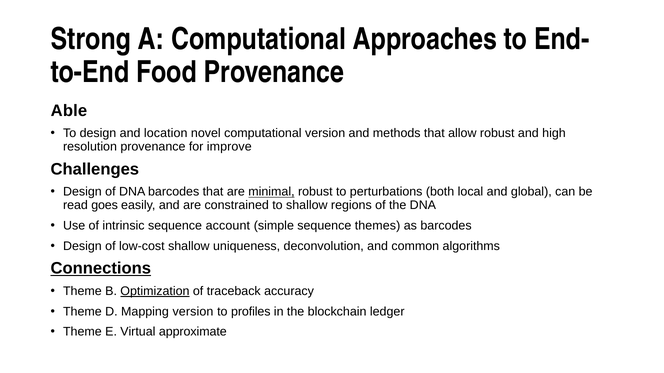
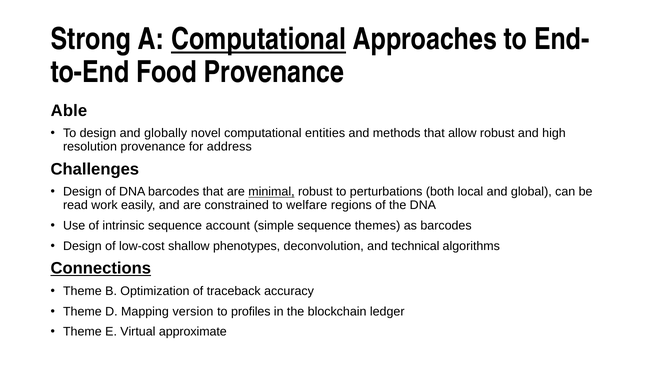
Computational underline: none -> present (259, 39)
location: location -> globally (166, 133)
computational version: version -> entities (325, 133)
improve: improve -> address (229, 147)
goes: goes -> work (105, 206)
to shallow: shallow -> welfare (307, 206)
uniqueness: uniqueness -> phenotypes (247, 246)
common: common -> technical (415, 246)
Optimization underline: present -> none (155, 291)
